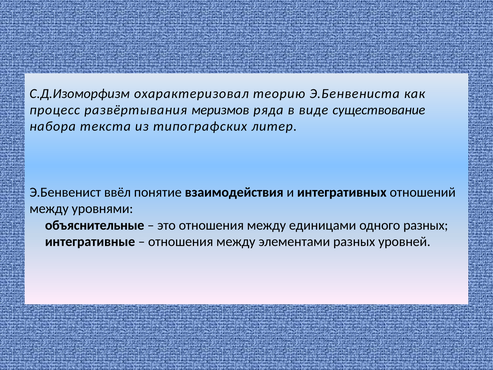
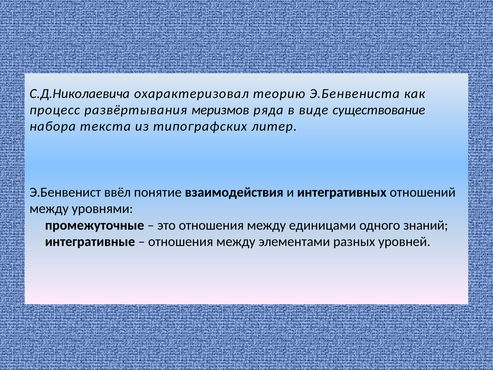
С.Д.Изоморфизм: С.Д.Изоморфизм -> С.Д.Николаевича (80, 93)
объяснительные: объяснительные -> промежуточные (95, 225)
одного разных: разных -> знаний (426, 225)
